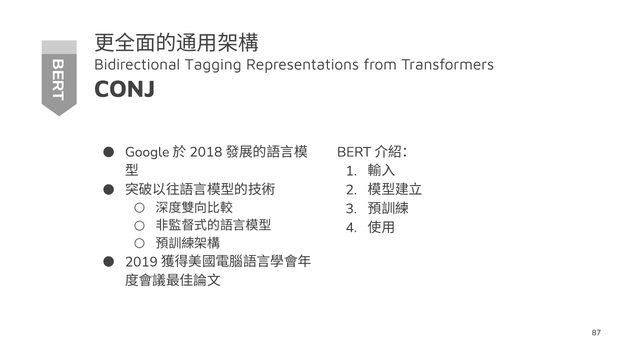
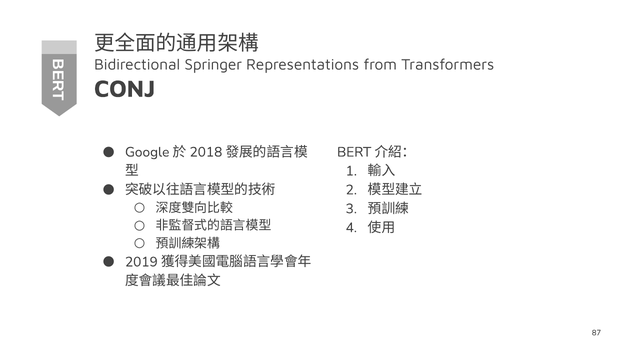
Tagging: Tagging -> Springer (213, 65)
